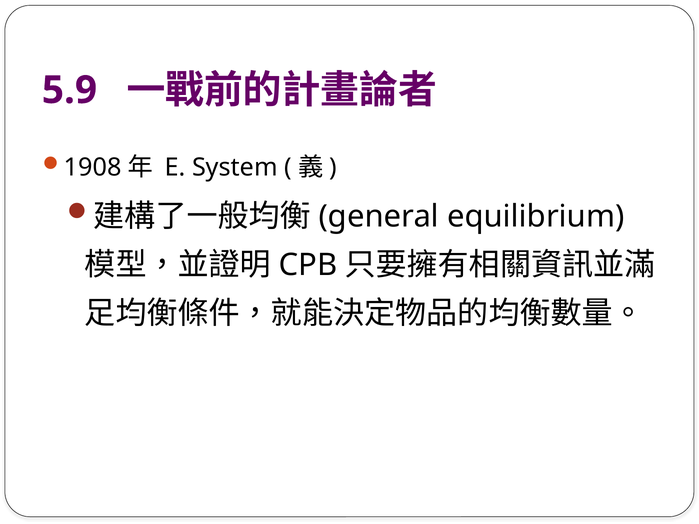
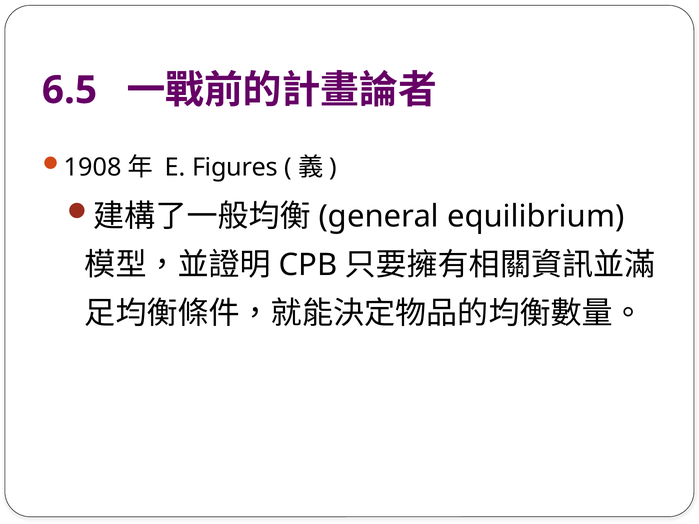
5.9: 5.9 -> 6.5 (69, 90)
System: System -> Figures (235, 168)
